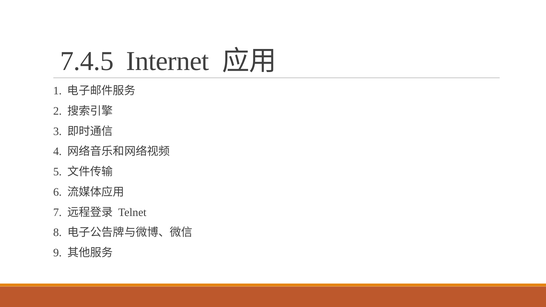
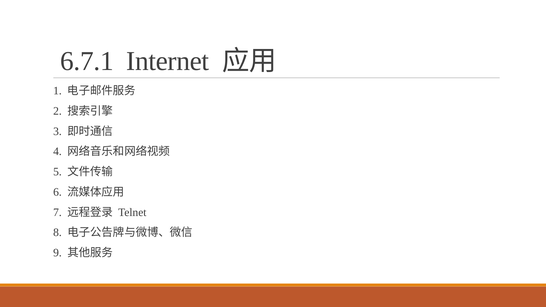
7.4.5: 7.4.5 -> 6.7.1 (87, 61)
